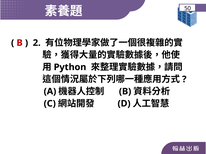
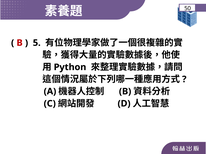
2: 2 -> 5 (37, 43)
